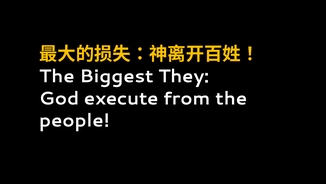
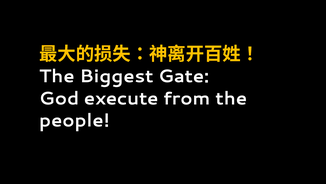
They: They -> Gate (184, 76)
